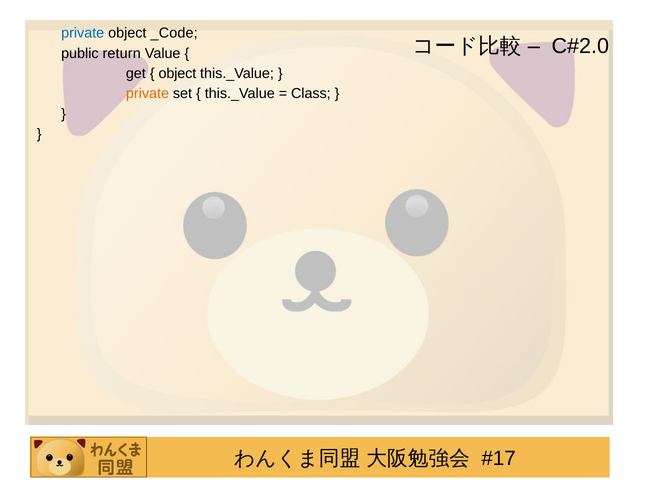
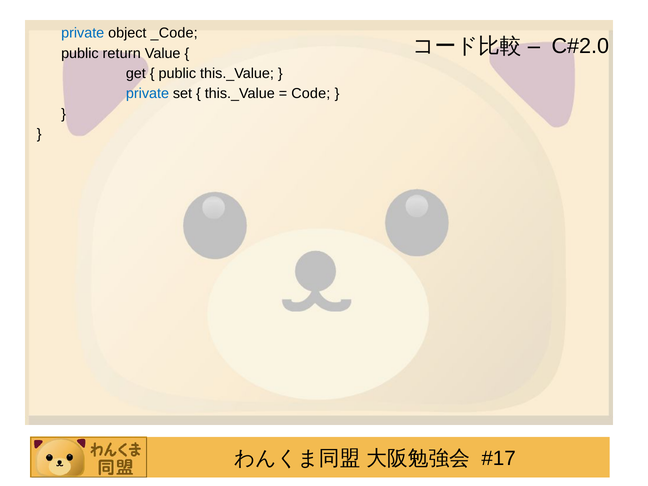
object: object -> public (177, 73)
private colour: orange -> blue (147, 94)
Class: Class -> Code (311, 94)
